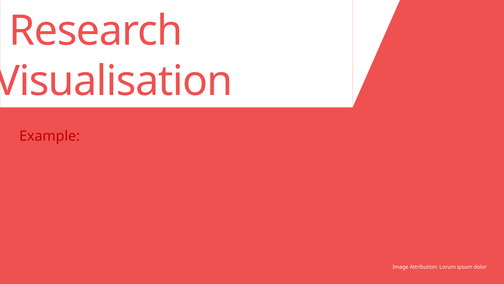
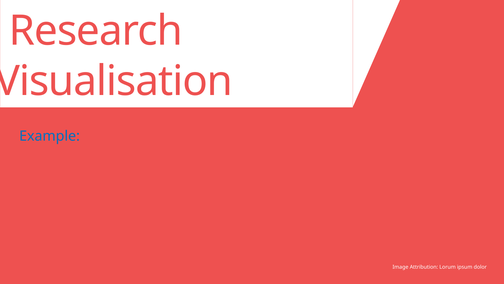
Example colour: red -> blue (50, 136)
